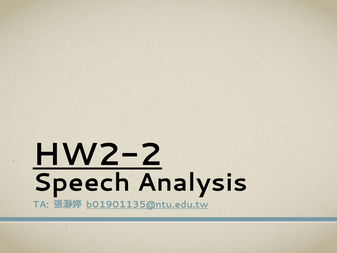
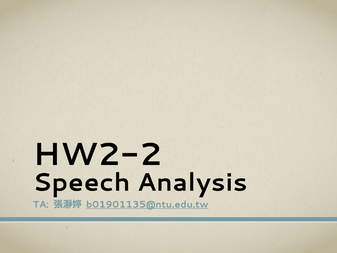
HW2-2 underline: present -> none (97, 155)
